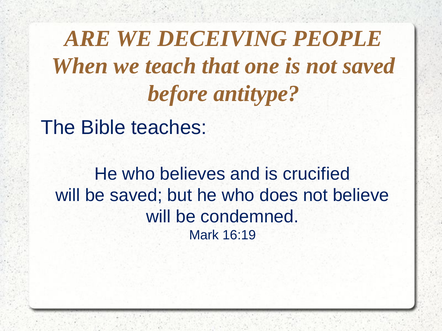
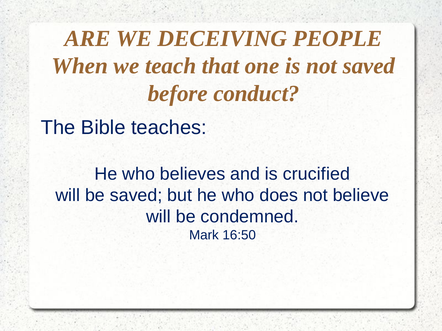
antitype: antitype -> conduct (256, 94)
16:19: 16:19 -> 16:50 (239, 235)
